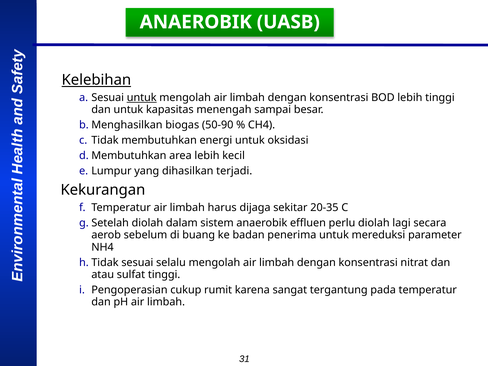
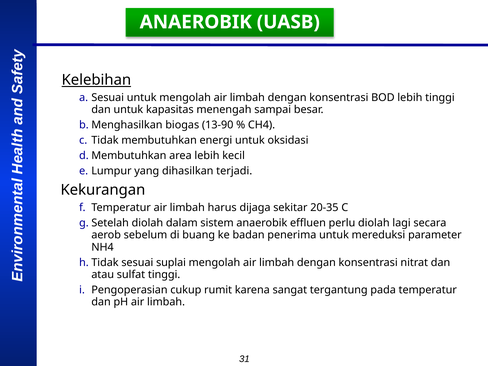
untuk underline: present -> none (142, 98)
50-90: 50-90 -> 13-90 (218, 125)
selalu: selalu -> suplai (171, 262)
